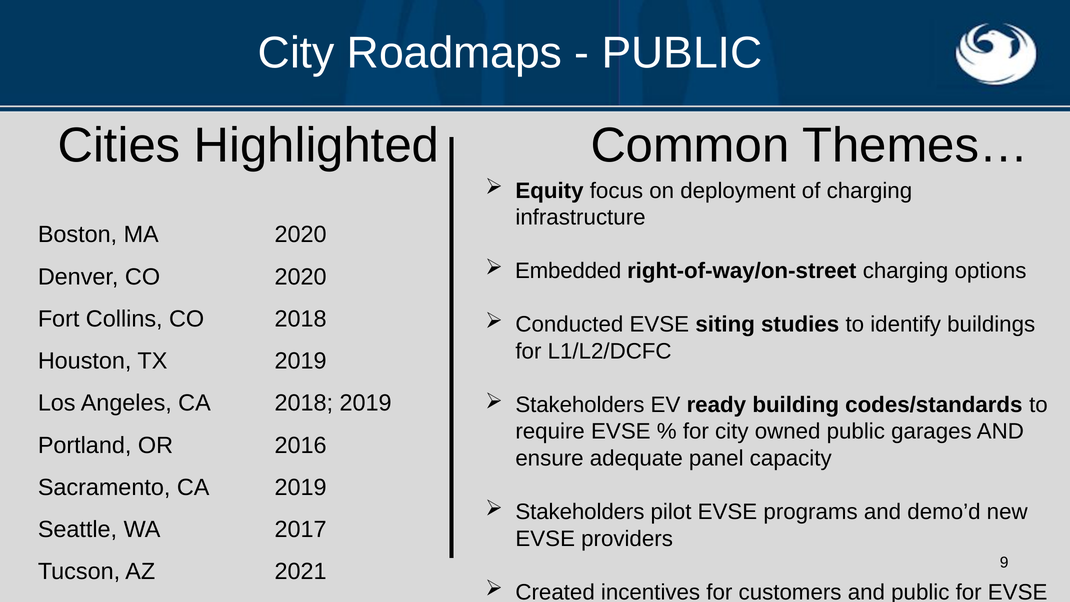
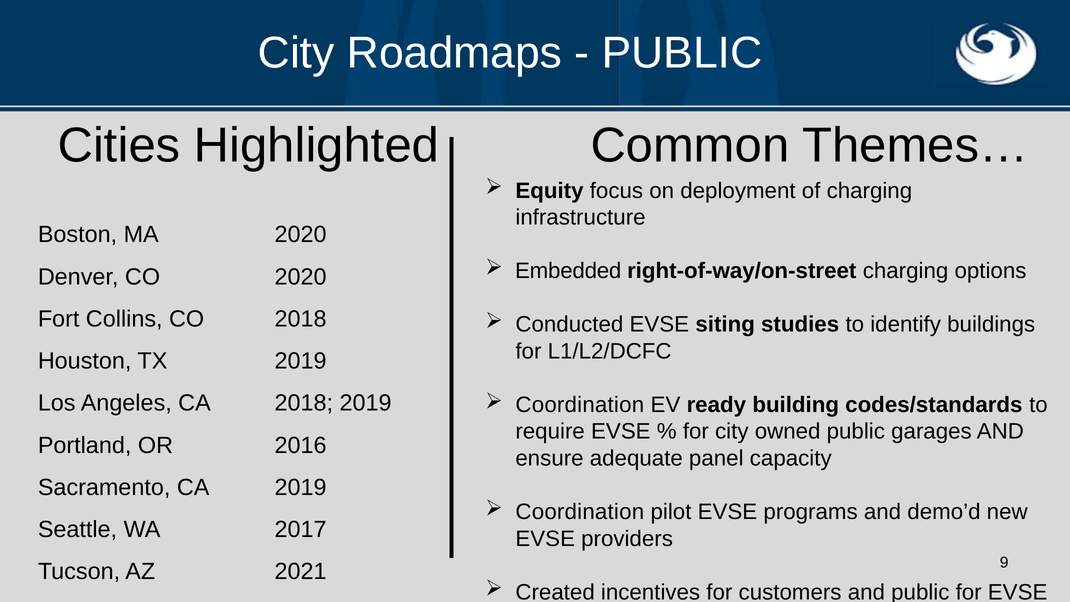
Stakeholders: Stakeholders -> Coordination (580, 405)
Stakeholders: Stakeholders -> Coordination (580, 512)
